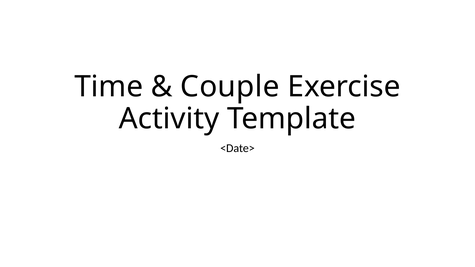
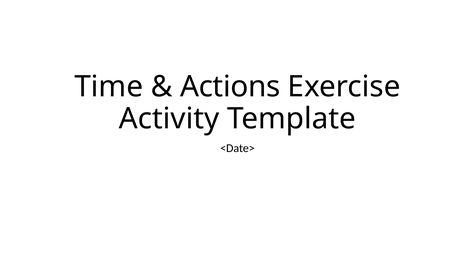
Couple: Couple -> Actions (230, 87)
